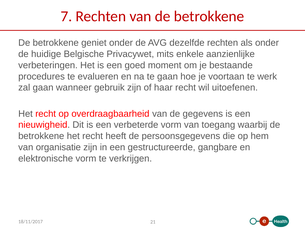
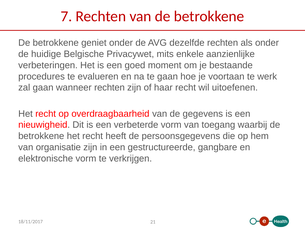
wanneer gebruik: gebruik -> rechten (109, 88)
